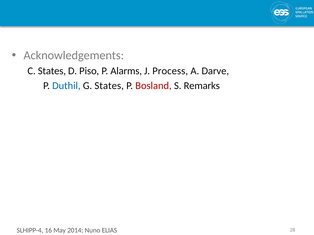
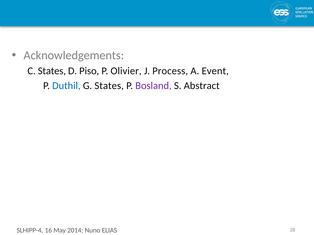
Alarms: Alarms -> Olivier (126, 71)
Darve: Darve -> Event (215, 71)
Bosland colour: red -> purple (153, 86)
Remarks: Remarks -> Abstract (202, 86)
